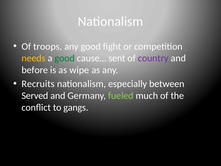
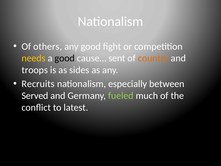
troops: troops -> others (48, 46)
good colour: green -> black (65, 58)
country colour: purple -> orange (153, 58)
before: before -> troops (35, 70)
wipe: wipe -> sides (79, 70)
gangs: gangs -> latest (76, 107)
